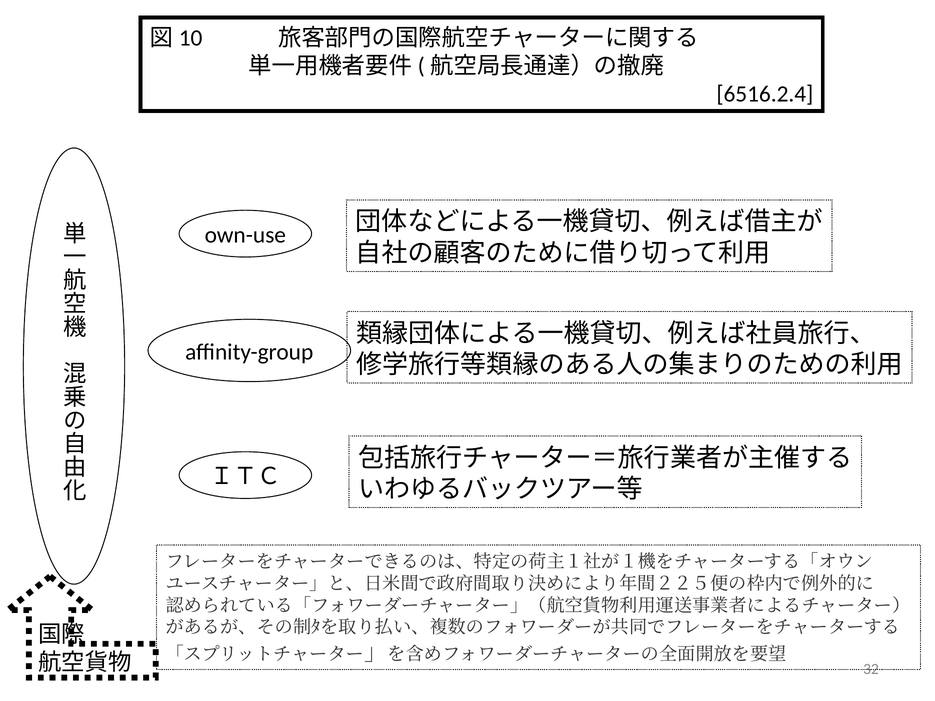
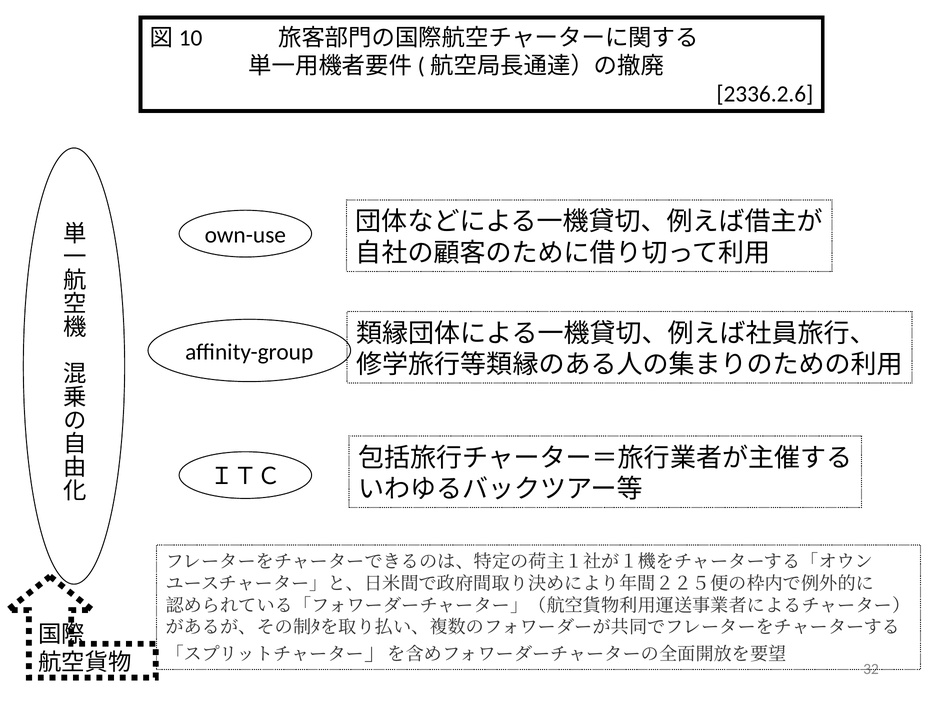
6516.2.4: 6516.2.4 -> 2336.2.6 (765, 94)
